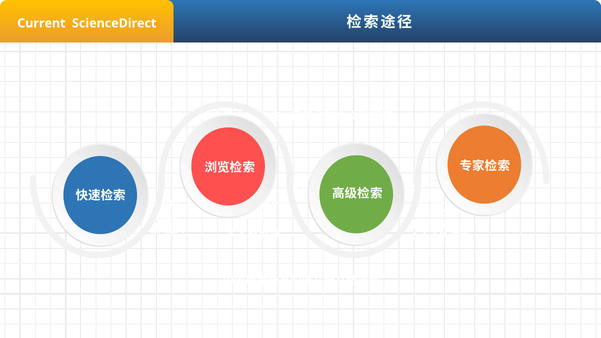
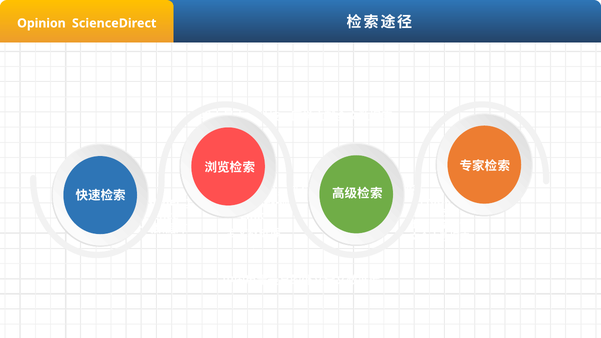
Current: Current -> Opinion (41, 23)
